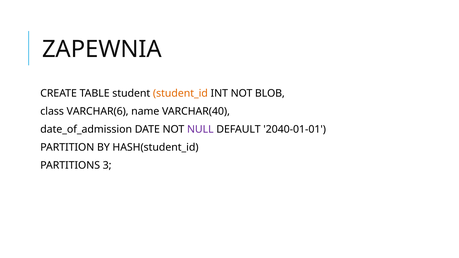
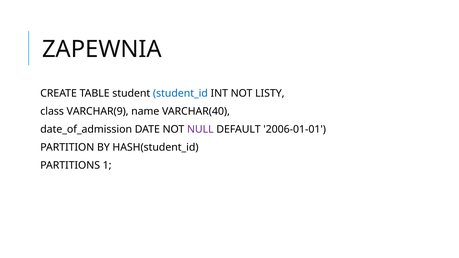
student_id colour: orange -> blue (180, 93)
BLOB: BLOB -> LISTY (270, 93)
VARCHAR(6: VARCHAR(6 -> VARCHAR(9 (98, 111)
2040-01-01: 2040-01-01 -> 2006-01-01 (295, 129)
3: 3 -> 1 (107, 166)
